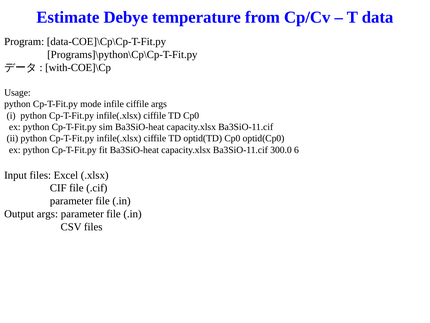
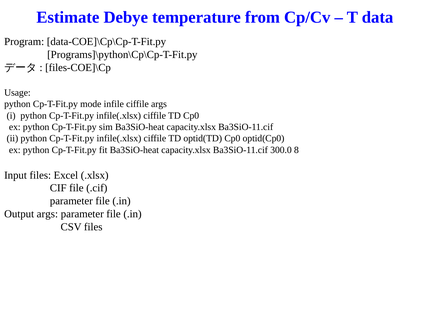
with-COE]\Cp: with-COE]\Cp -> files-COE]\Cp (78, 67)
6: 6 -> 8 (296, 150)
